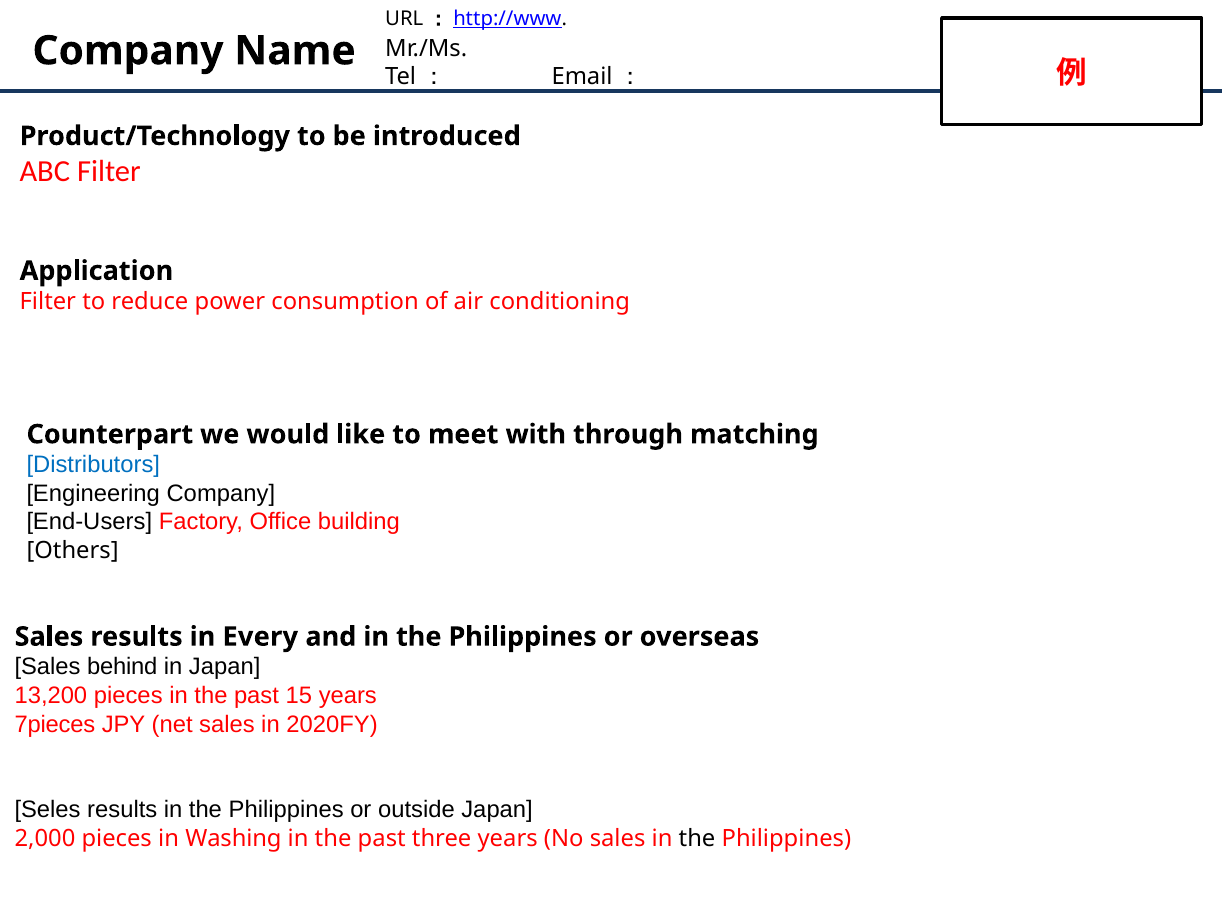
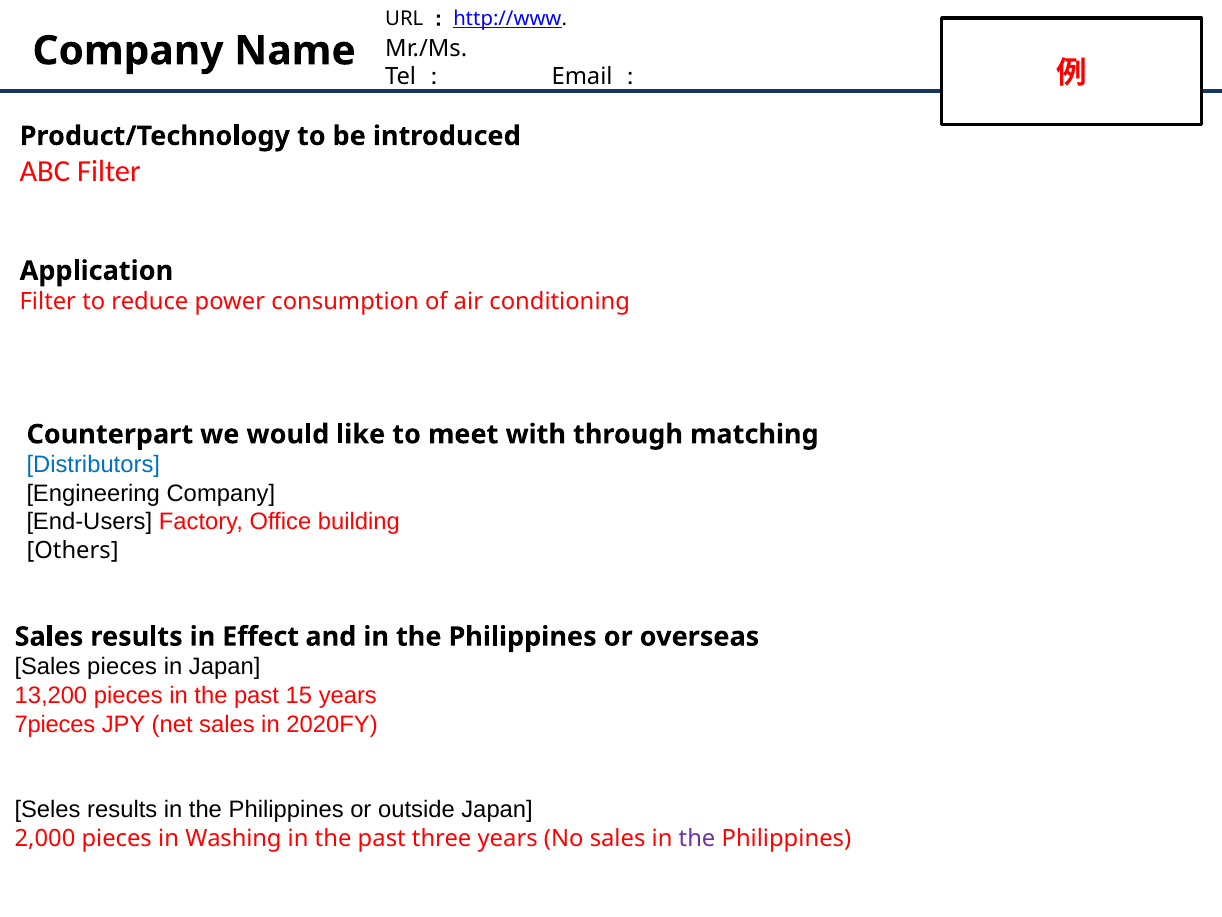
Every: Every -> Effect (261, 636)
Sales behind: behind -> pieces (122, 667)
the colour: black -> purple (697, 838)
